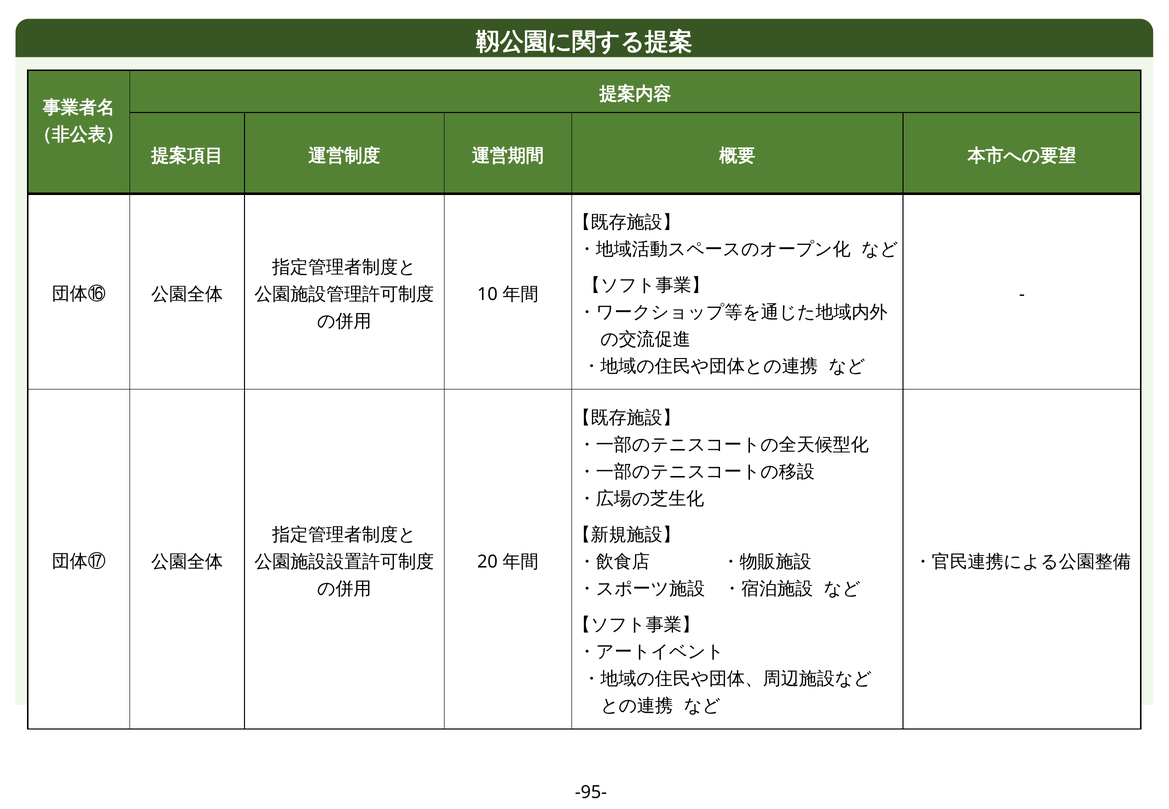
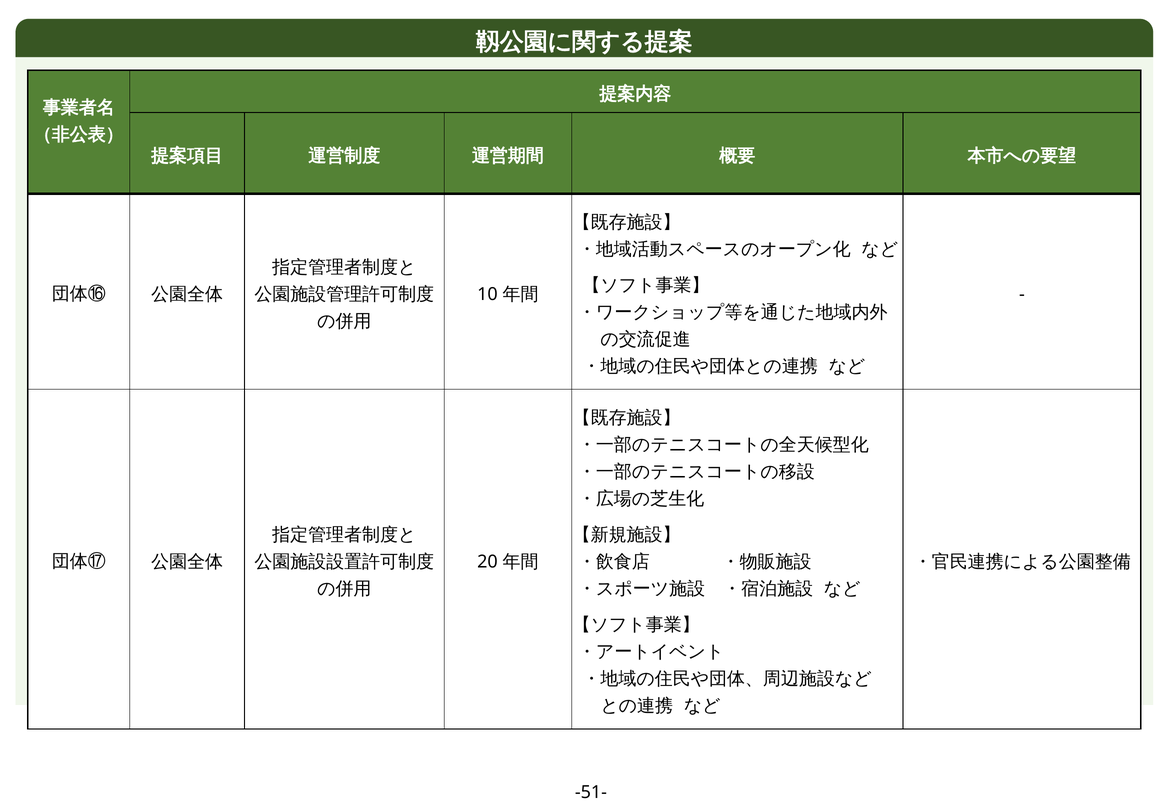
-95-: -95- -> -51- (591, 792)
